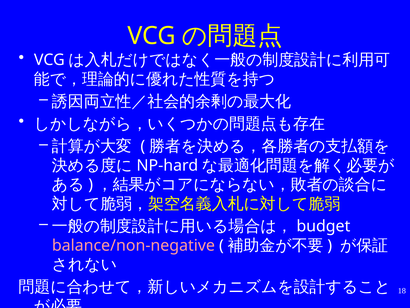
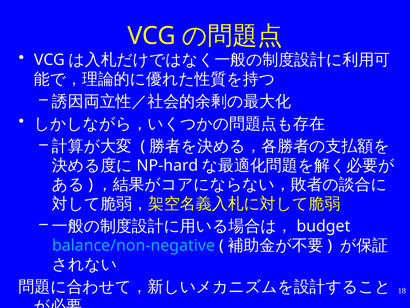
balance/non-negative colour: pink -> light blue (133, 245)
